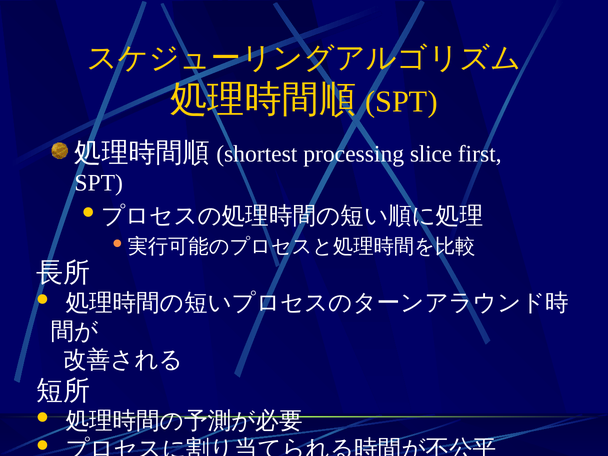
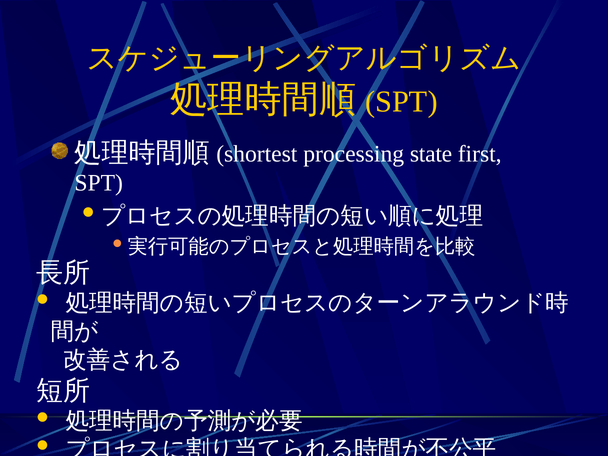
slice: slice -> state (431, 154)
